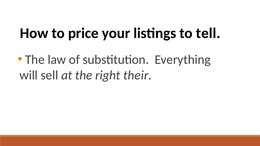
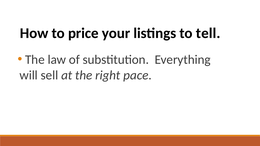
their: their -> pace (138, 75)
